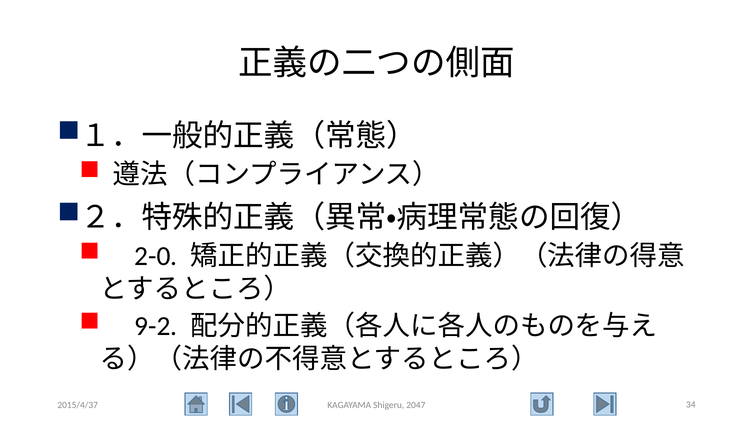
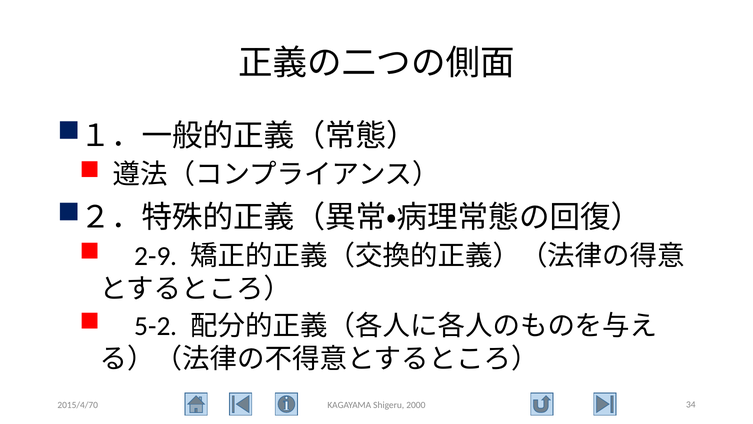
2-0: 2-0 -> 2-9 (156, 256)
9-2: 9-2 -> 5-2 (156, 326)
2015/4/37: 2015/4/37 -> 2015/4/70 (78, 404)
2047: 2047 -> 2000 (416, 404)
